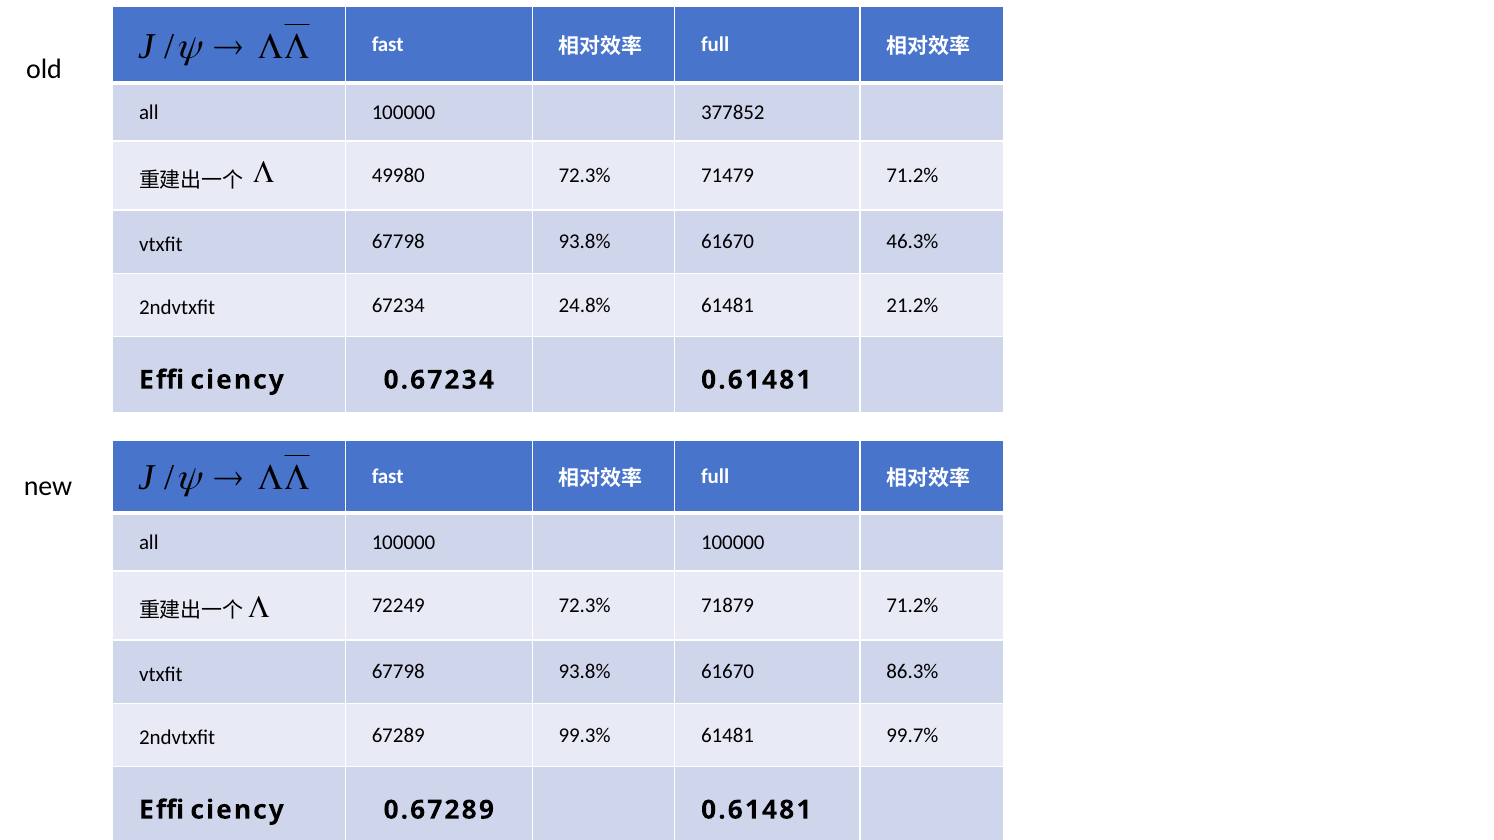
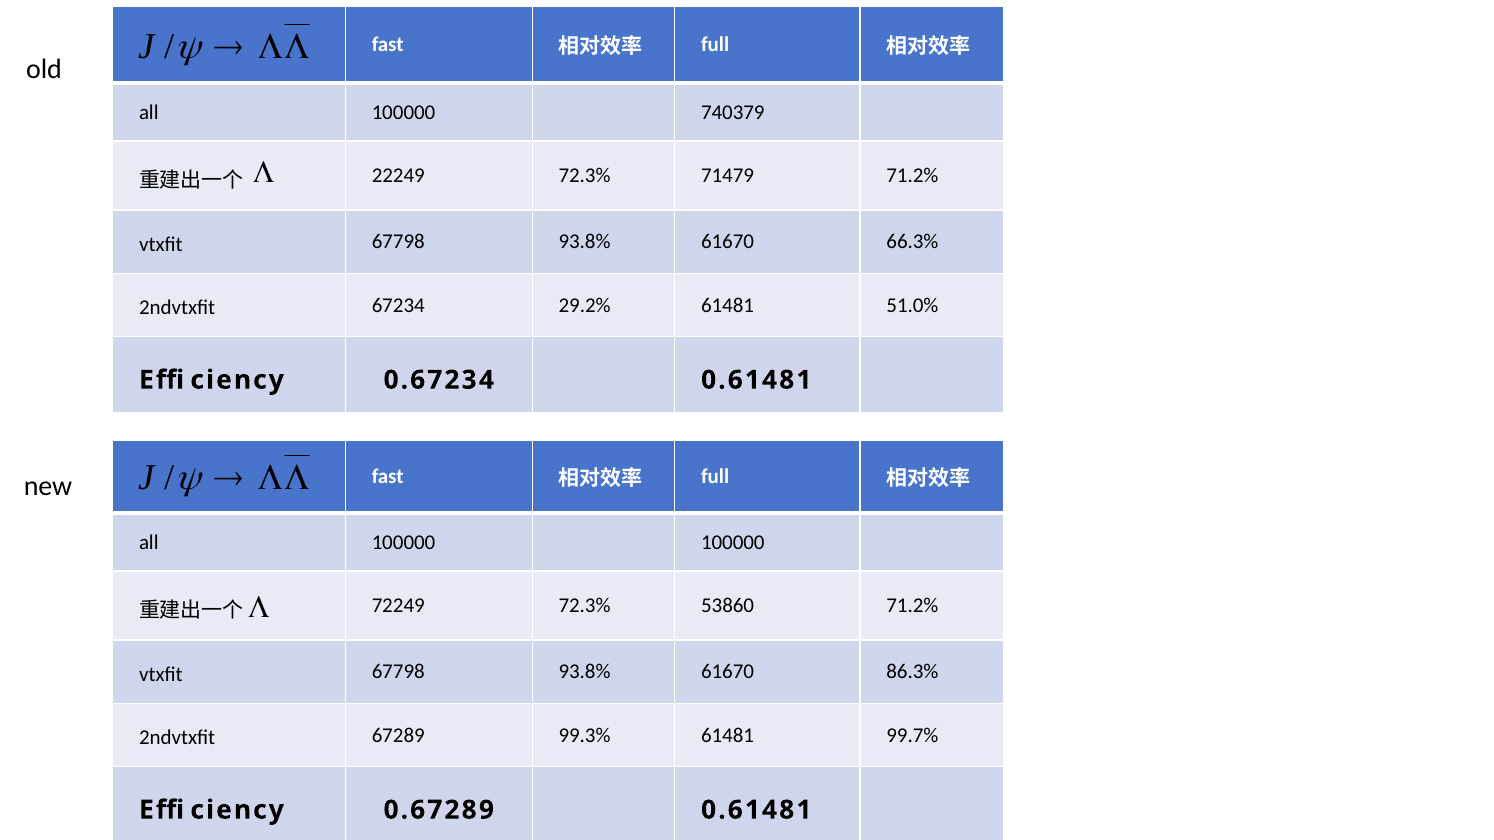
377852: 377852 -> 740379 (733, 112)
49980: 49980 -> 22249 (398, 176)
46.3%: 46.3% -> 66.3% (912, 242)
24.8%: 24.8% -> 29.2% (585, 305)
21.2%: 21.2% -> 51.0% (912, 305)
71879: 71879 -> 53860 (728, 606)
